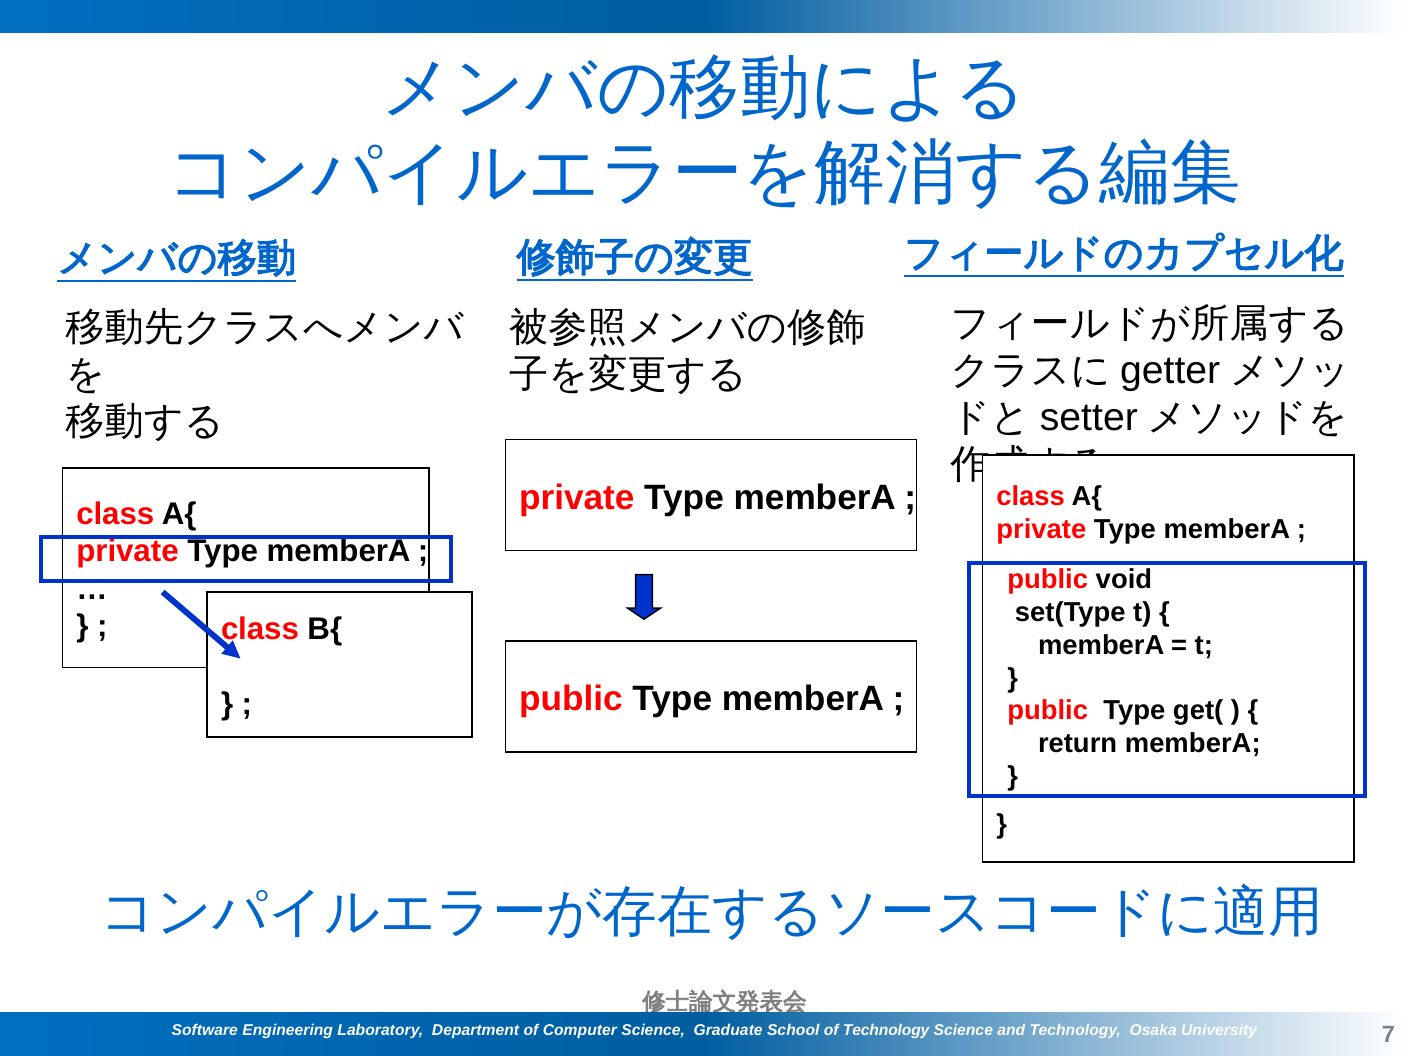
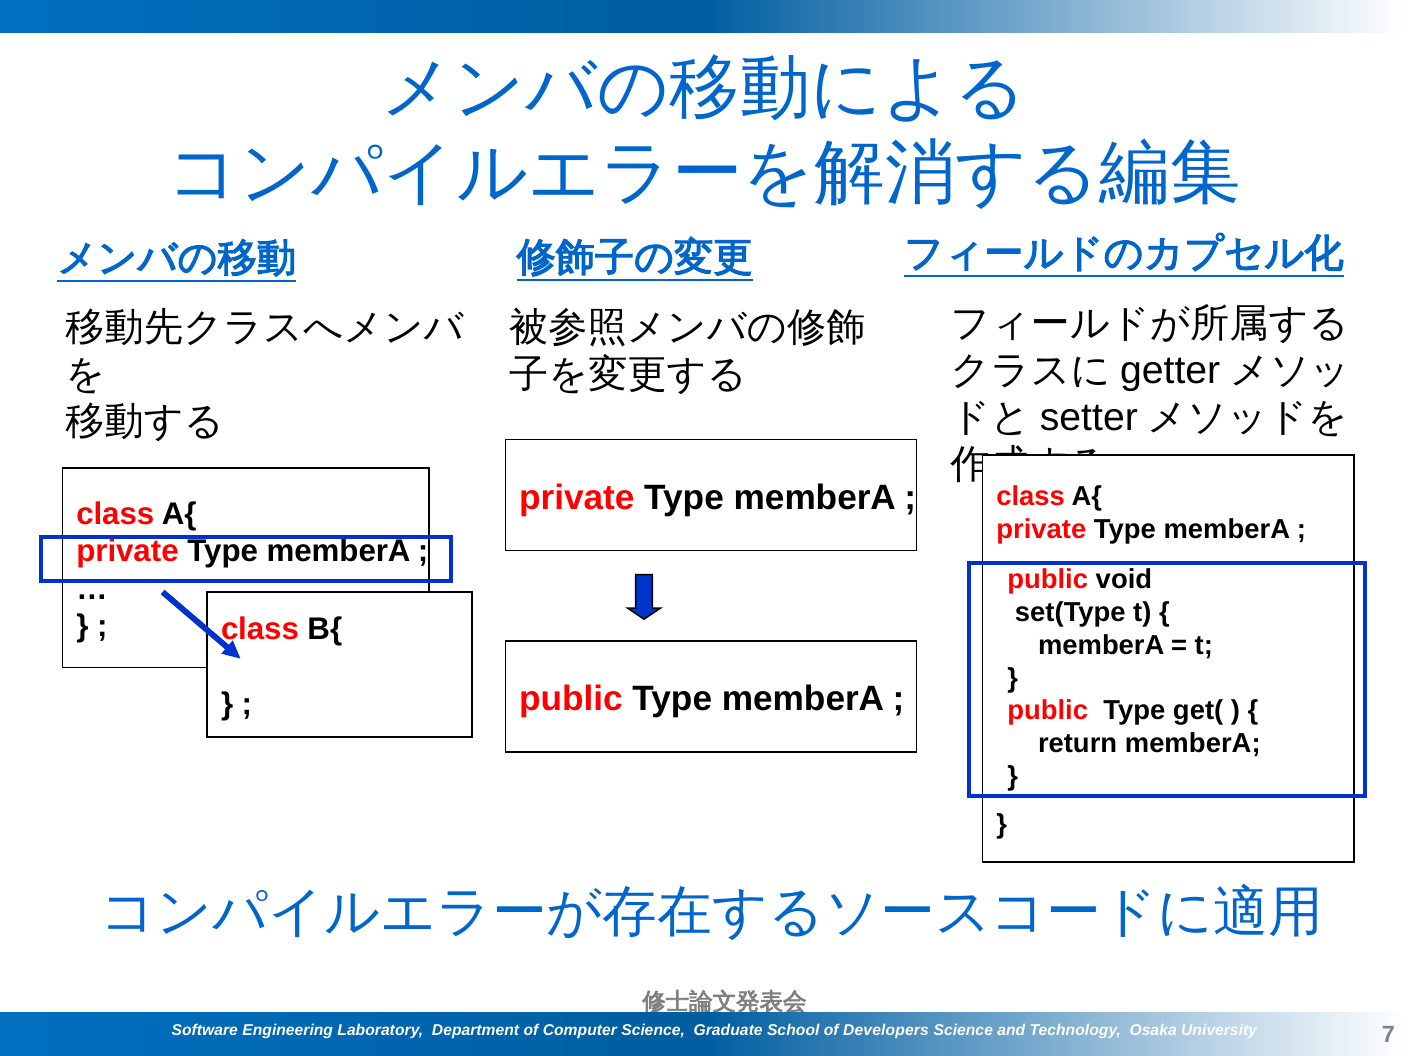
of Technology: Technology -> Developers (886, 1031)
